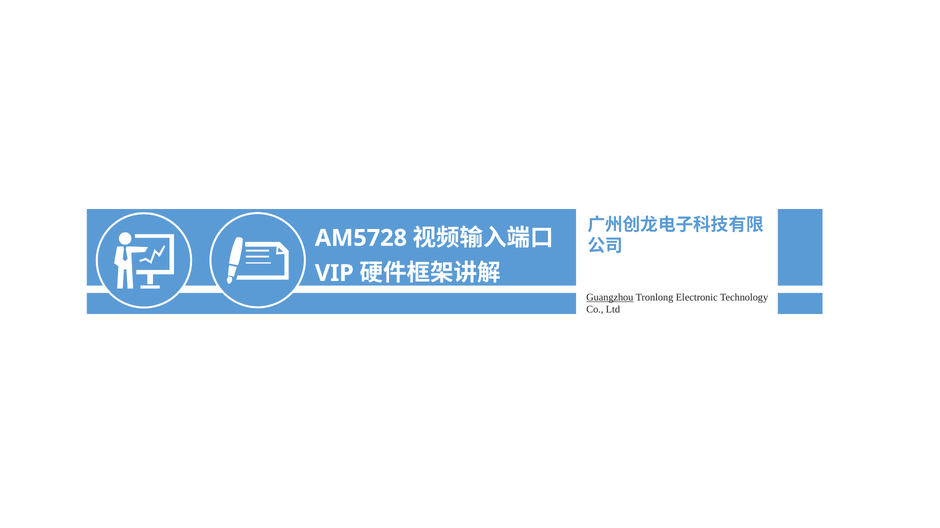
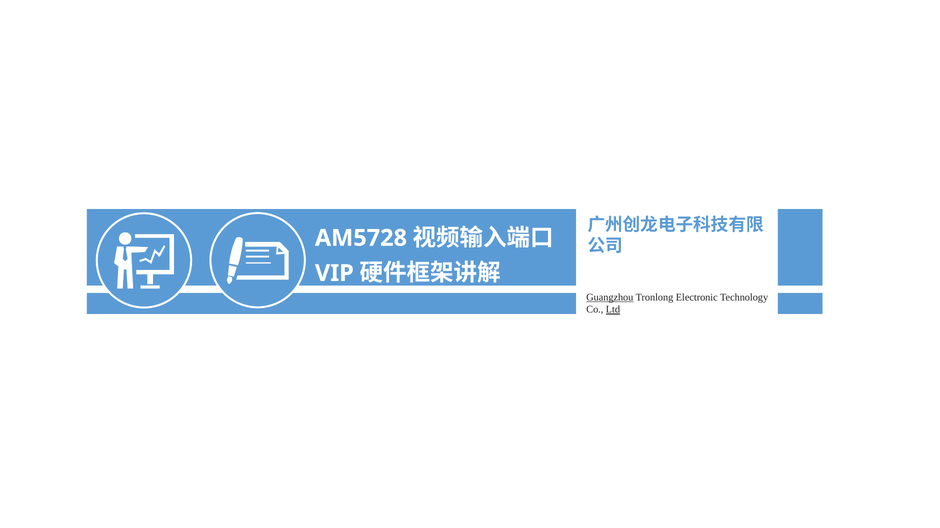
Ltd underline: none -> present (613, 310)
